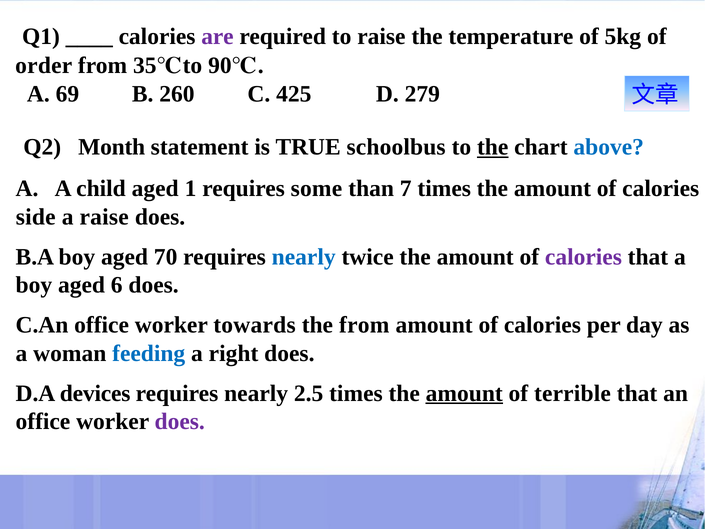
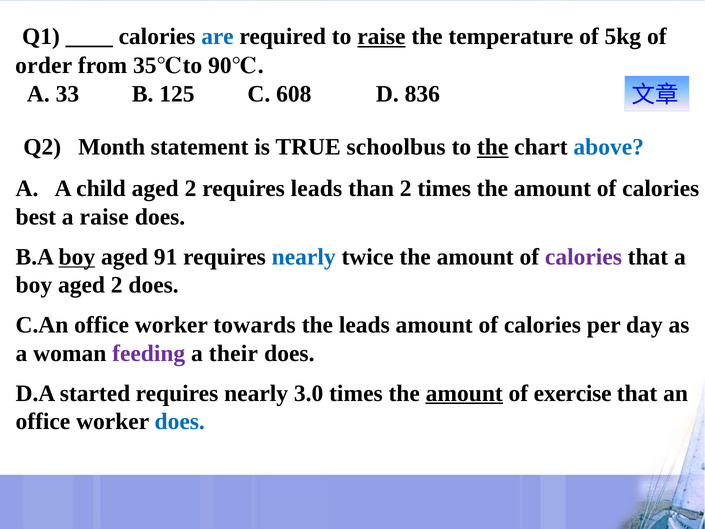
are colour: purple -> blue (218, 37)
raise underline: none -> present (381, 37)
69: 69 -> 33 (67, 94)
260: 260 -> 125 (177, 94)
425: 425 -> 608 (294, 94)
279: 279 -> 836 (422, 94)
child aged 1: 1 -> 2 (191, 189)
requires some: some -> leads (316, 189)
than 7: 7 -> 2 (406, 189)
side: side -> best (36, 217)
boy underline: none -> present (77, 257)
70: 70 -> 91 (166, 257)
boy aged 6: 6 -> 2 (117, 285)
the from: from -> leads (364, 325)
feeding colour: blue -> purple (149, 353)
right: right -> their (233, 353)
devices: devices -> started (95, 393)
2.5: 2.5 -> 3.0 (309, 393)
terrible: terrible -> exercise (573, 393)
does colour: purple -> blue (180, 421)
